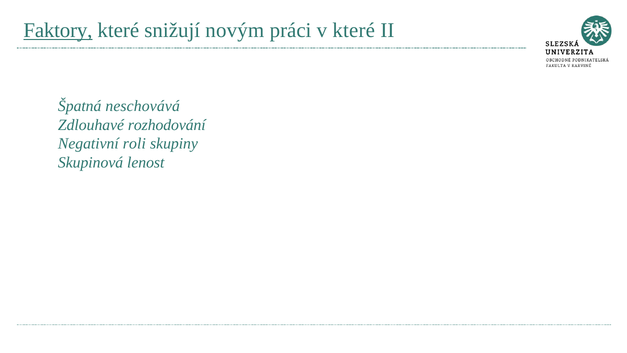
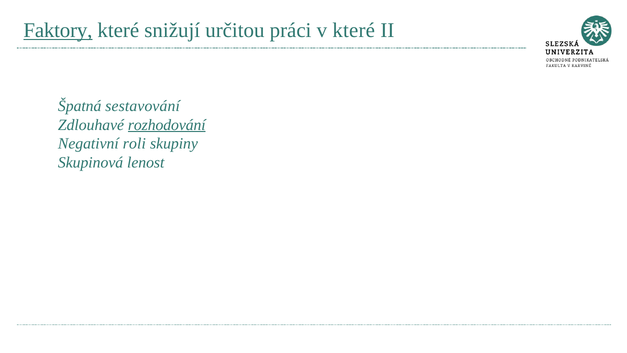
novým: novým -> určitou (235, 30)
neschovává: neschovává -> sestavování (143, 106)
rozhodování underline: none -> present (167, 125)
